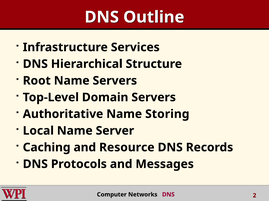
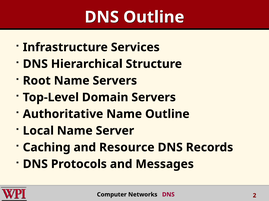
Name Storing: Storing -> Outline (167, 114)
